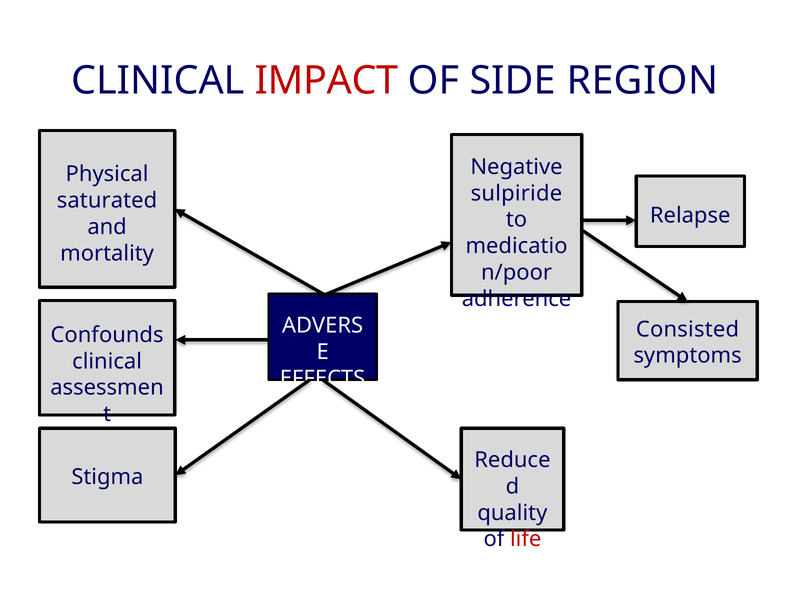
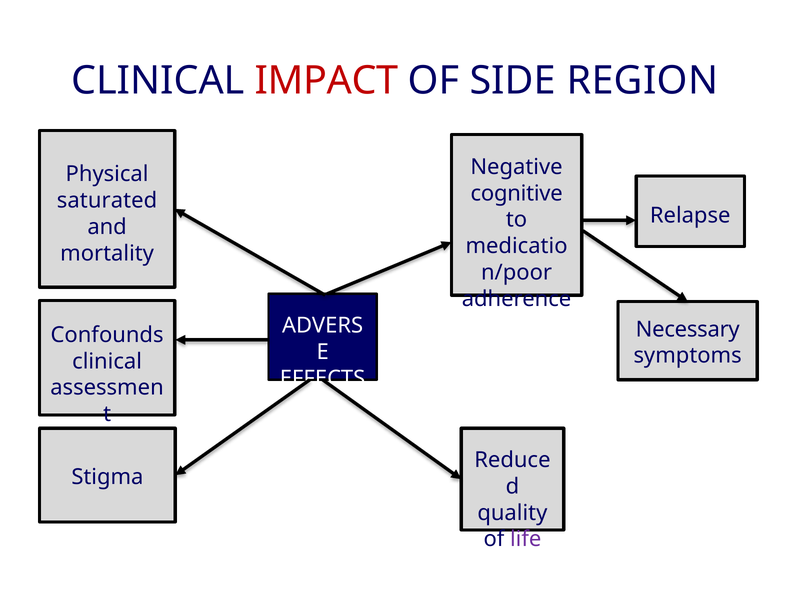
sulpiride: sulpiride -> cognitive (517, 193)
Consisted: Consisted -> Necessary (688, 329)
life colour: red -> purple (526, 539)
